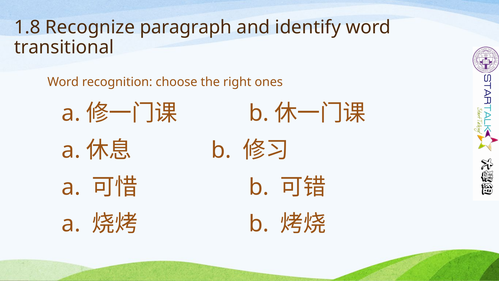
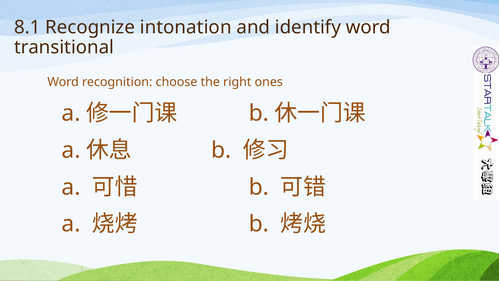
1.8: 1.8 -> 8.1 (27, 27)
paragraph: paragraph -> intonation (186, 27)
